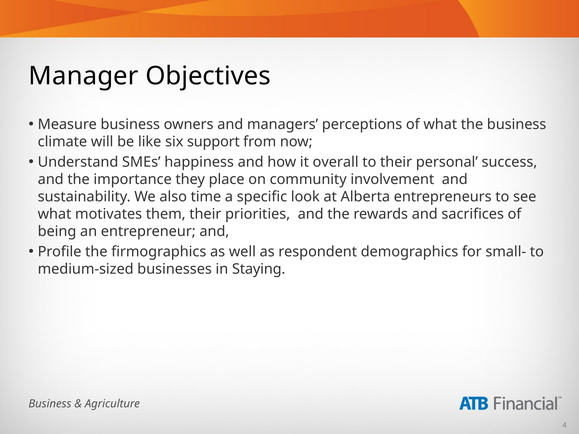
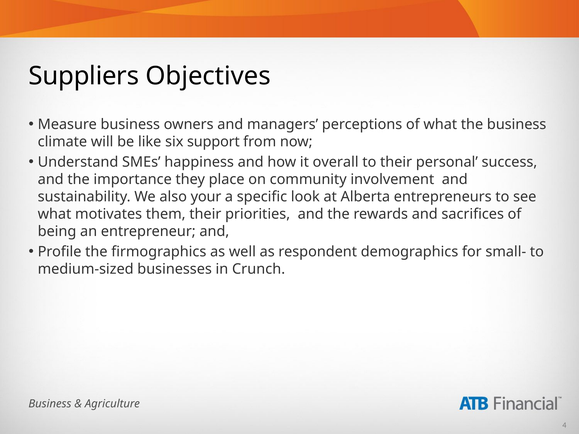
Manager: Manager -> Suppliers (84, 76)
time: time -> your (206, 197)
Staying: Staying -> Crunch (259, 269)
